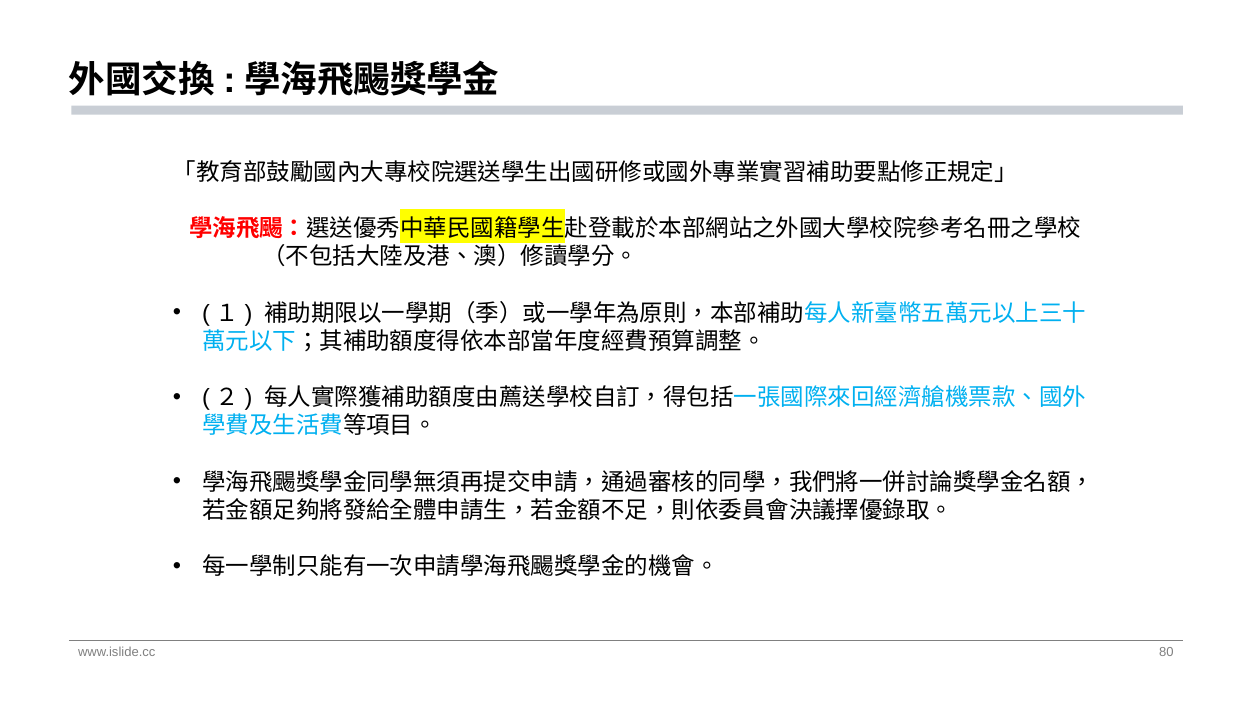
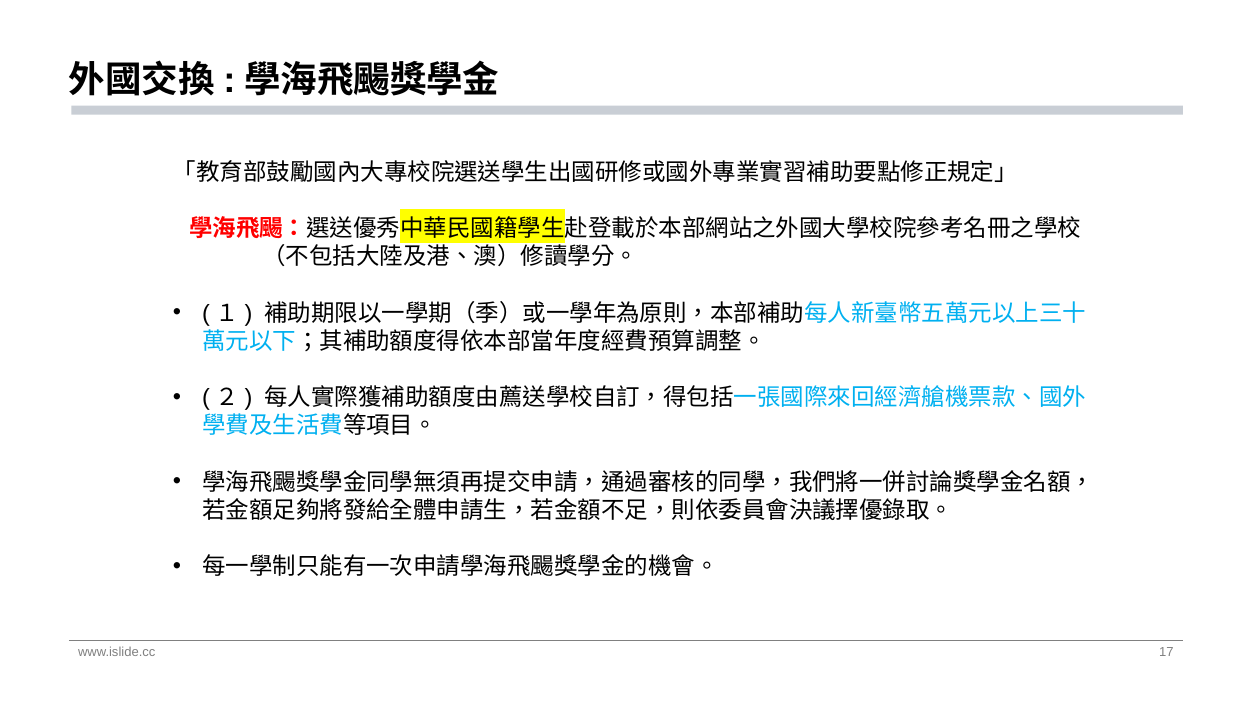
80: 80 -> 17 (1166, 652)
